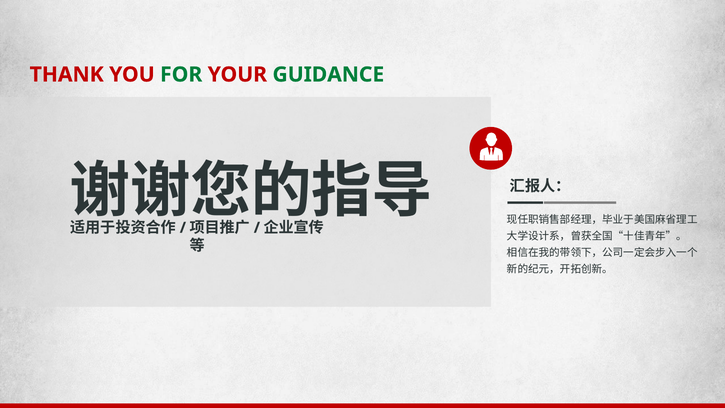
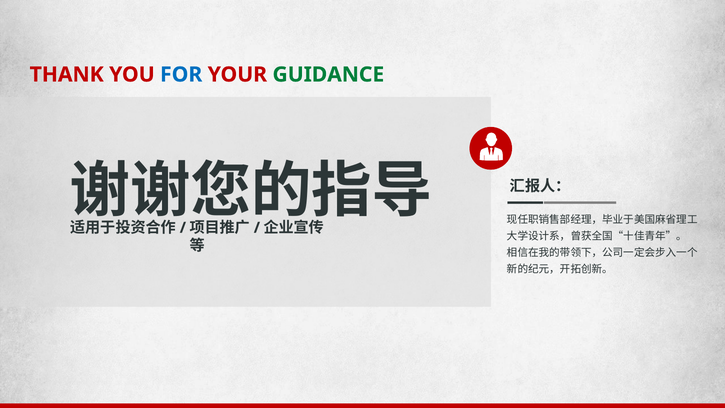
FOR colour: green -> blue (181, 75)
